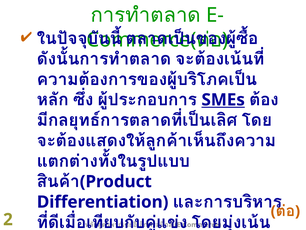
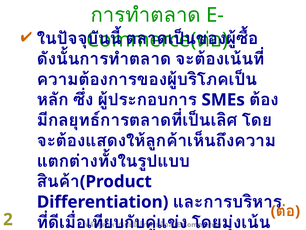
SMEs underline: present -> none (223, 100)
